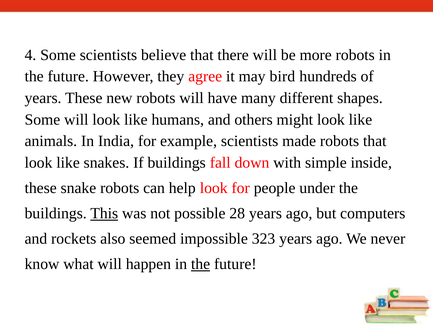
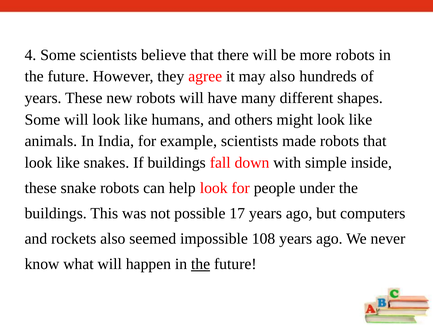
may bird: bird -> also (282, 76)
This underline: present -> none (104, 213)
28: 28 -> 17 (237, 213)
323: 323 -> 108 (264, 239)
